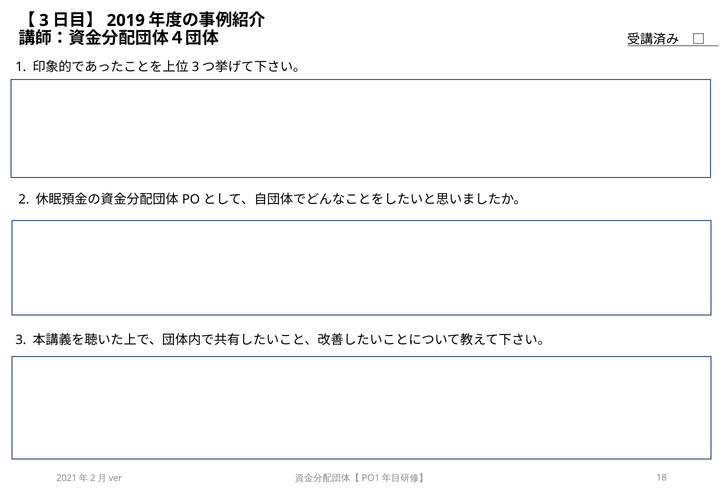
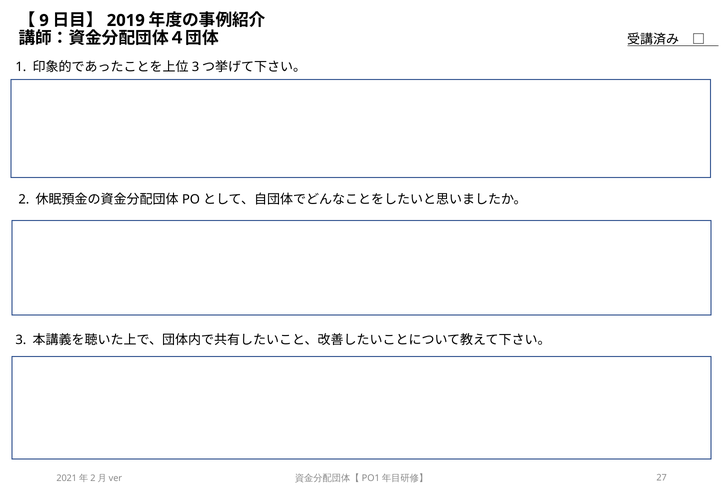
3: 3 -> 9 (44, 20)
18: 18 -> 27 (662, 477)
